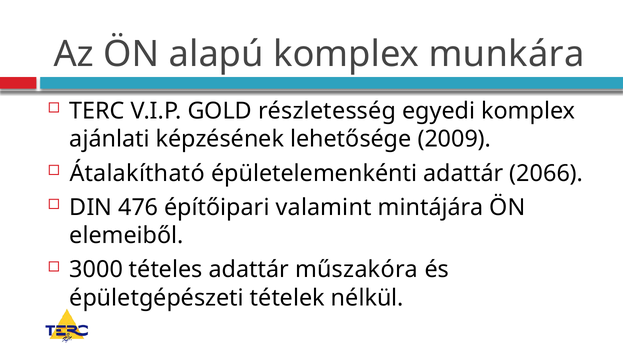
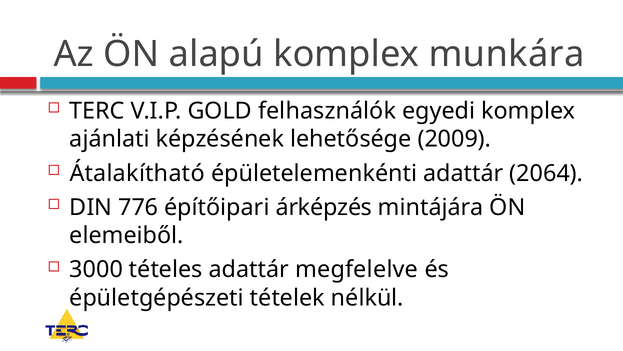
részletesség: részletesség -> felhasználók (327, 111)
2066: 2066 -> 2064 (546, 173)
476: 476 -> 776 (138, 207)
valamint: valamint -> árképzés (324, 207)
műszakóra: műszakóra -> megfelelve (357, 269)
